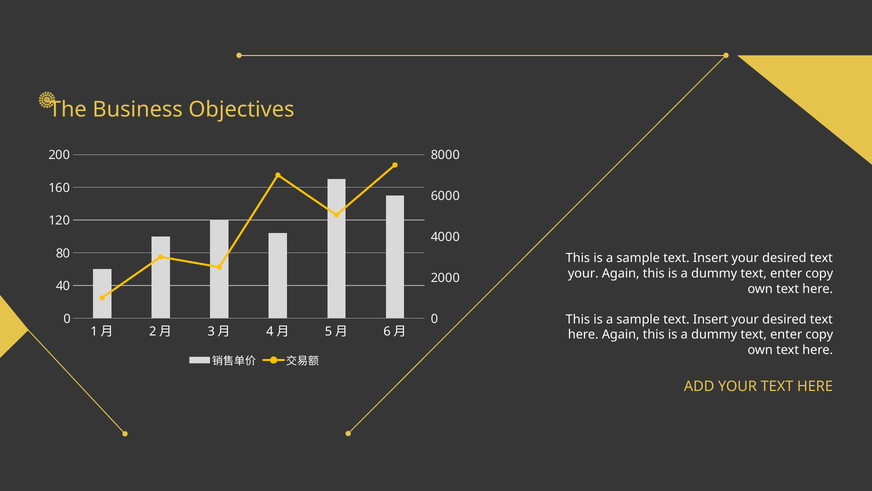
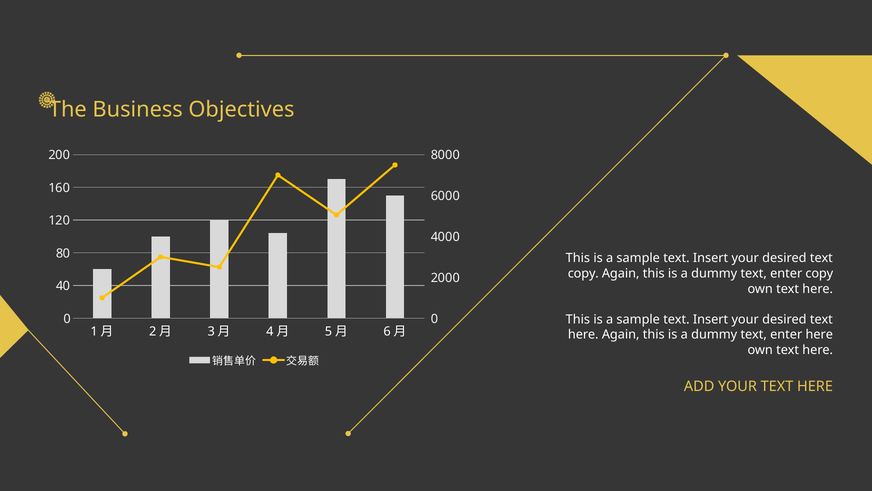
your: your -> copy (583, 273)
copy: copy -> here (819, 334)
